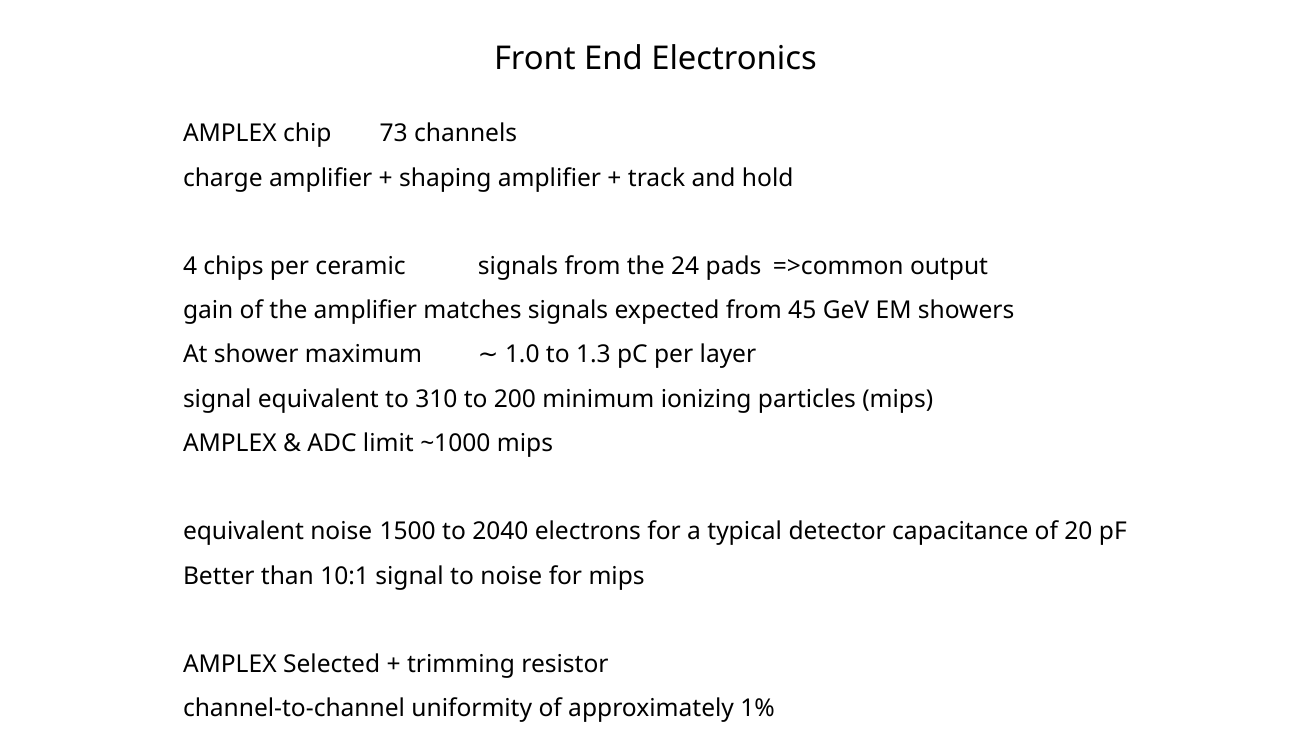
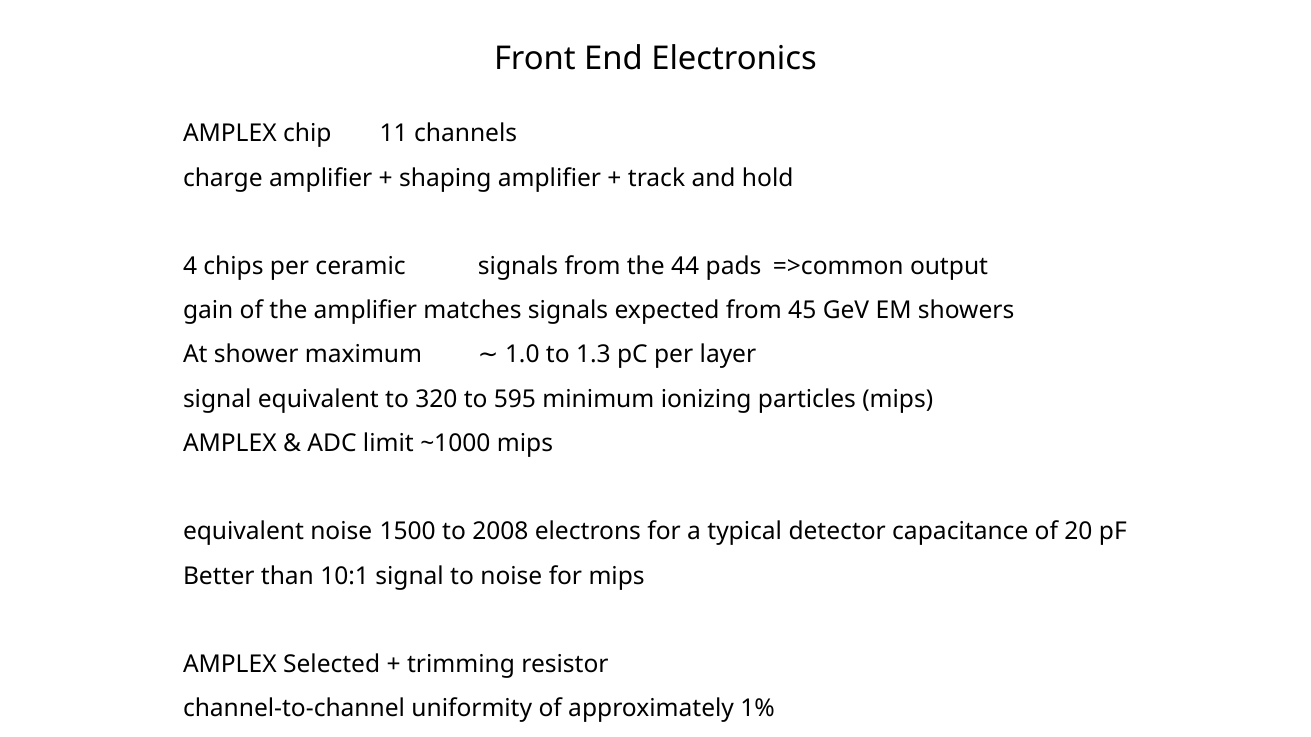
73: 73 -> 11 (394, 134)
24: 24 -> 44 (685, 267)
310: 310 -> 320 (436, 399)
200: 200 -> 595 (515, 399)
2040: 2040 -> 2008 (500, 532)
